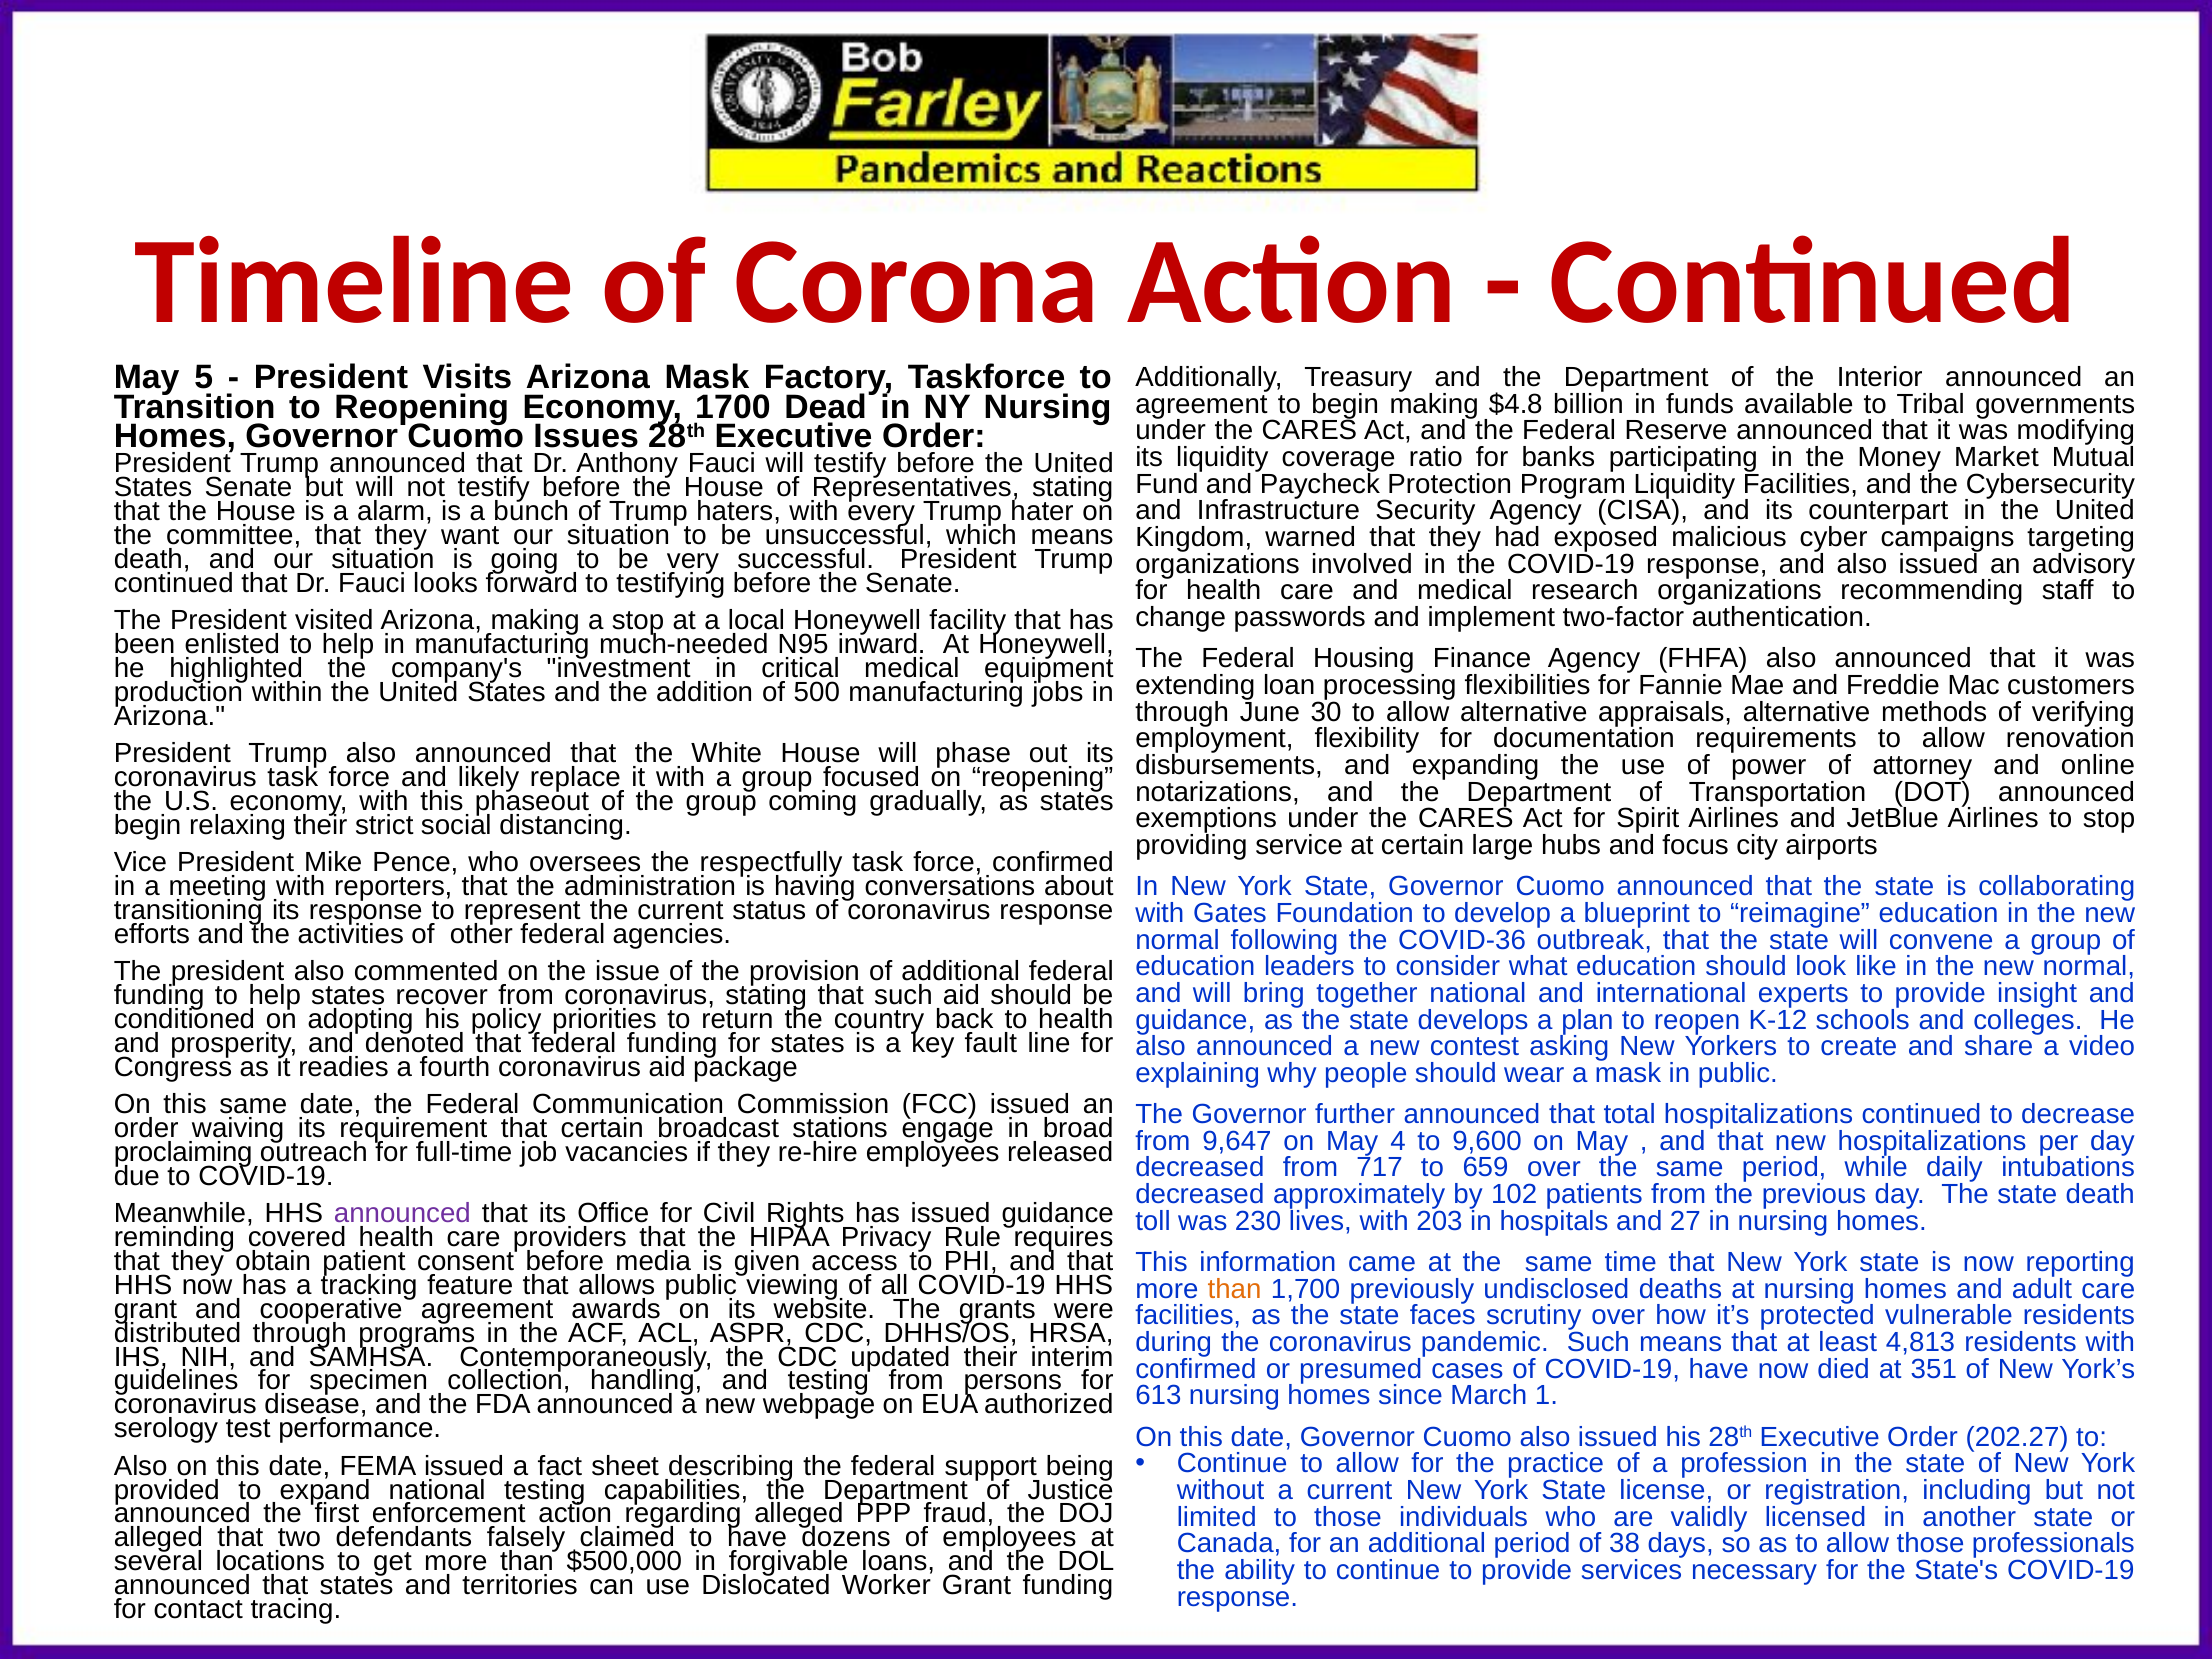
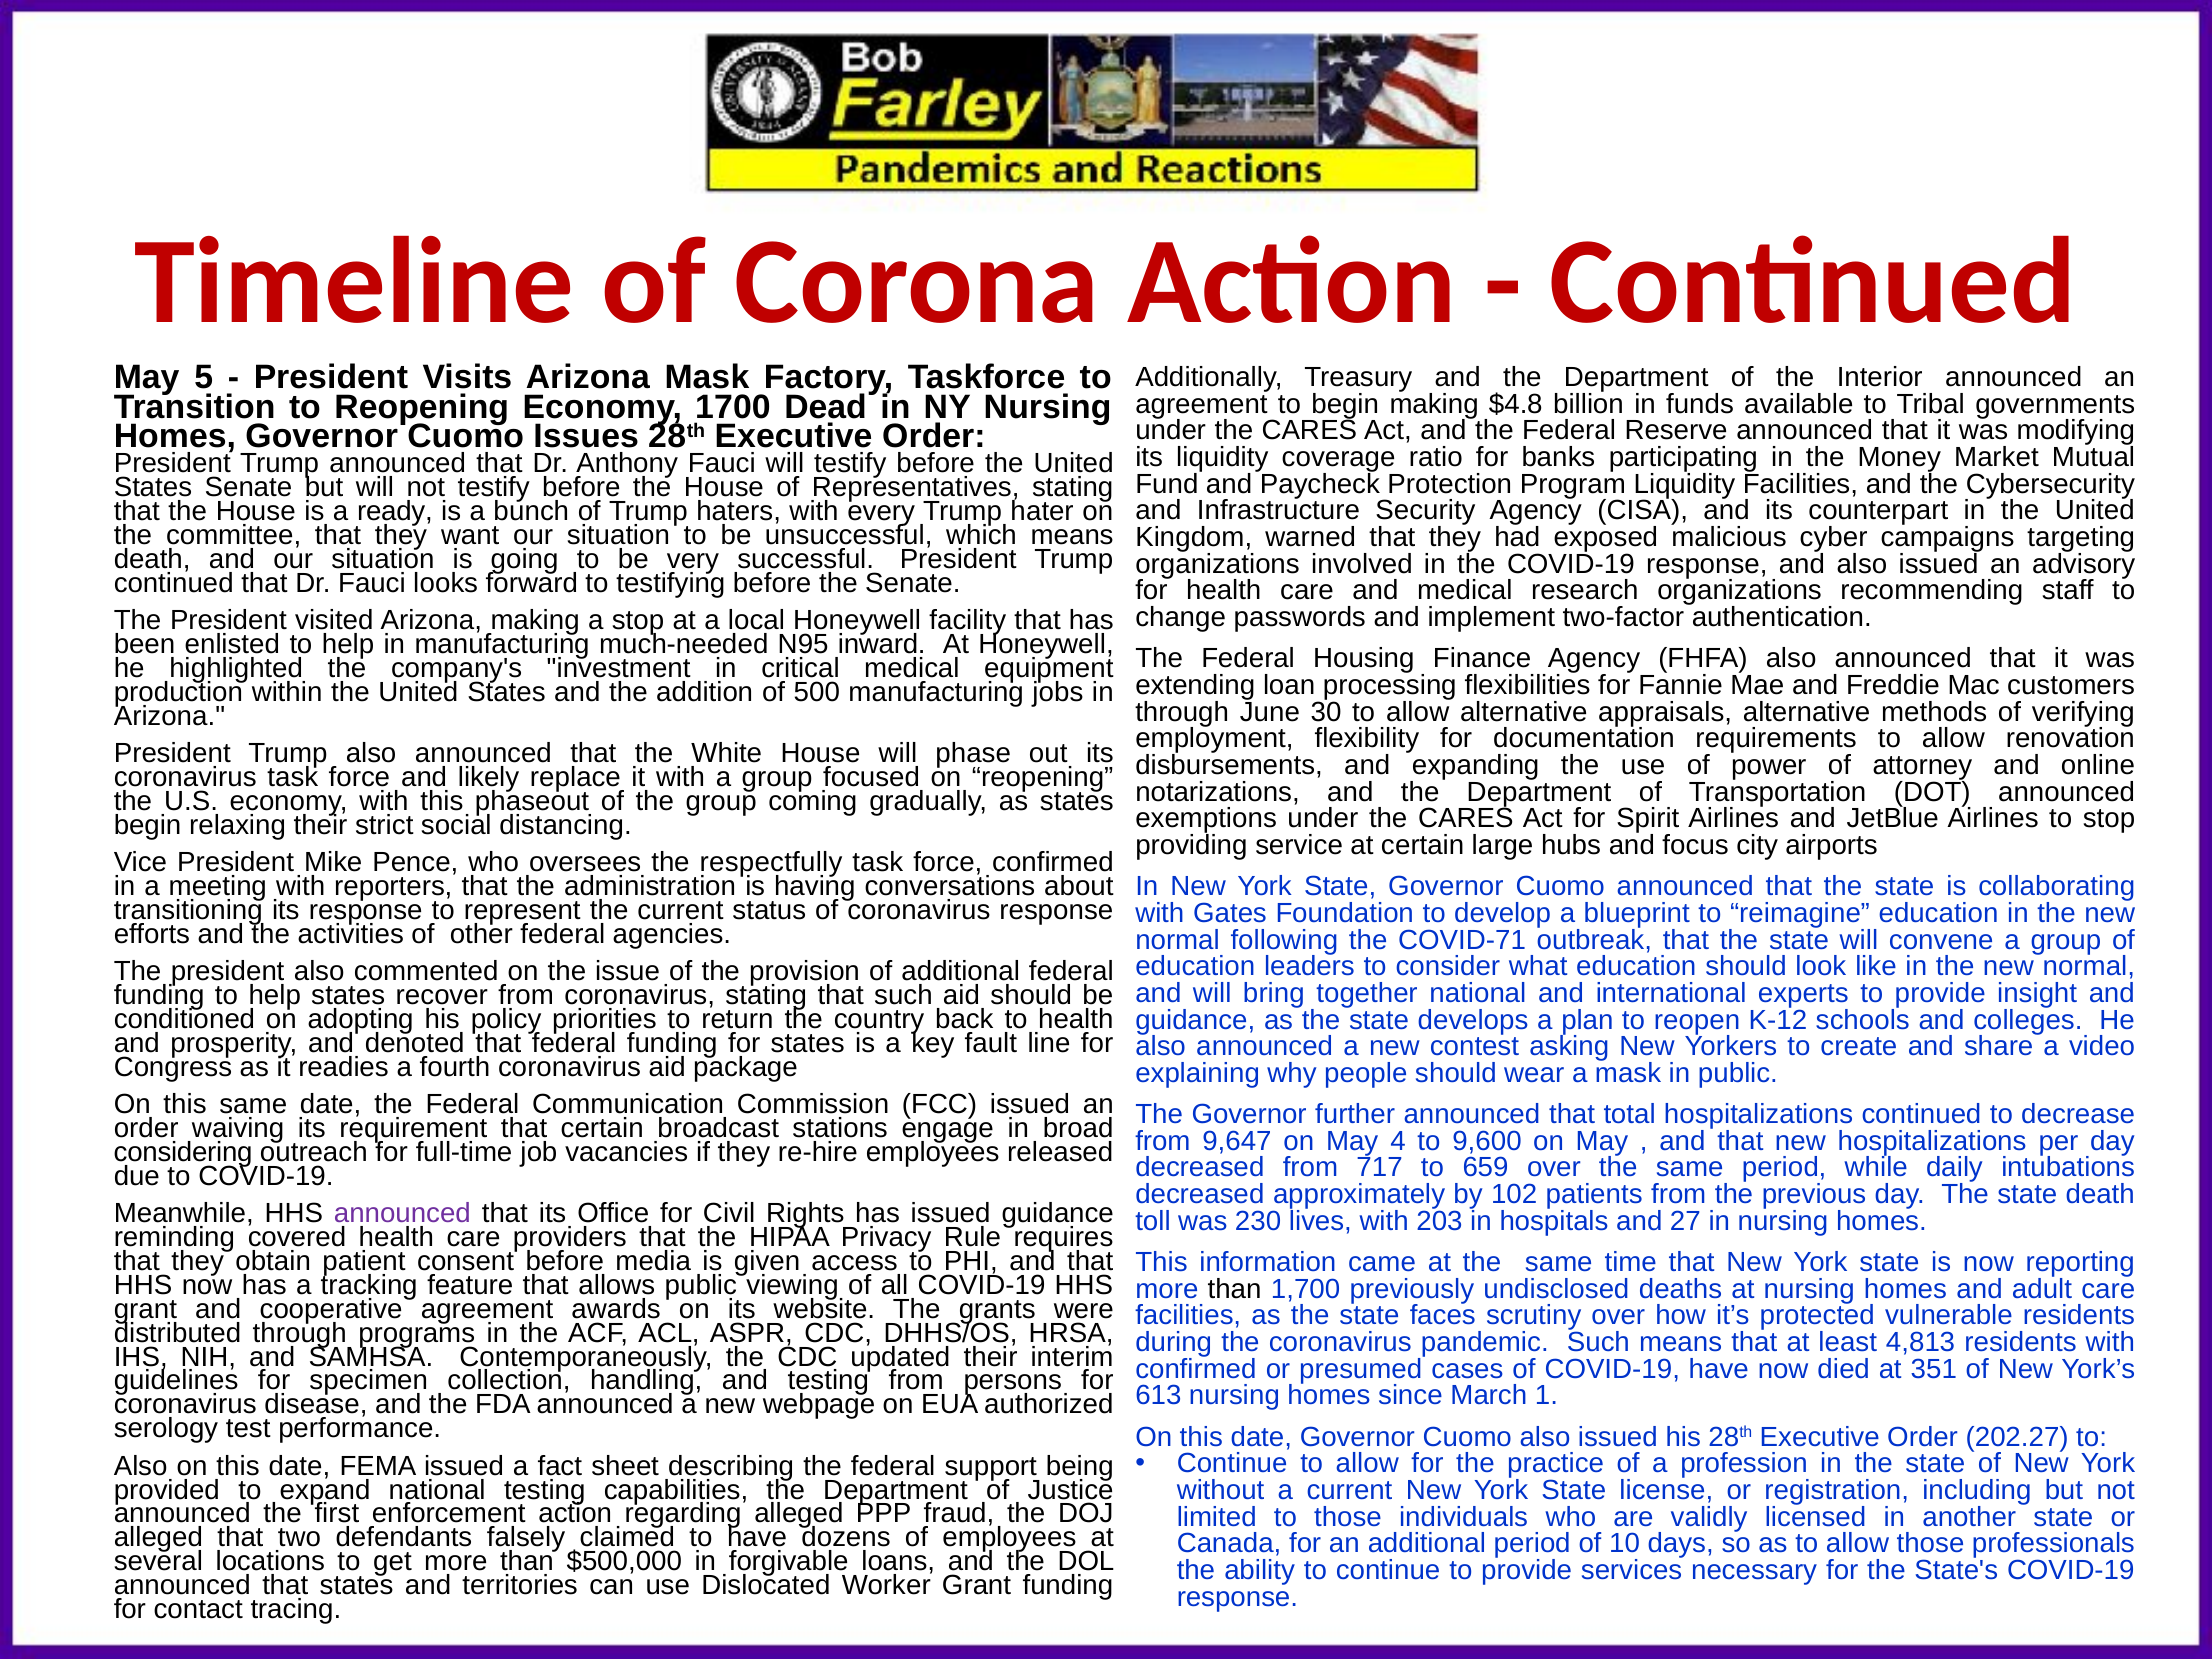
alarm: alarm -> ready (395, 511)
COVID-36: COVID-36 -> COVID-71 (1462, 940)
proclaiming: proclaiming -> considering (183, 1152)
than colour: orange -> black (1235, 1289)
38: 38 -> 10 (1625, 1544)
